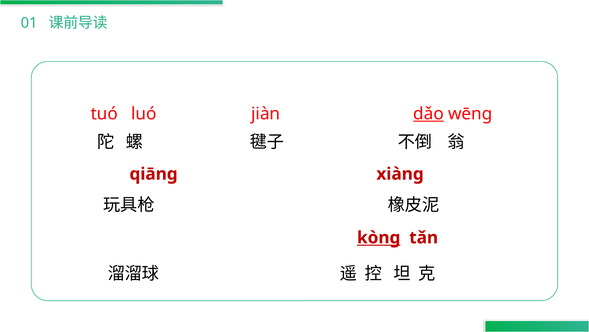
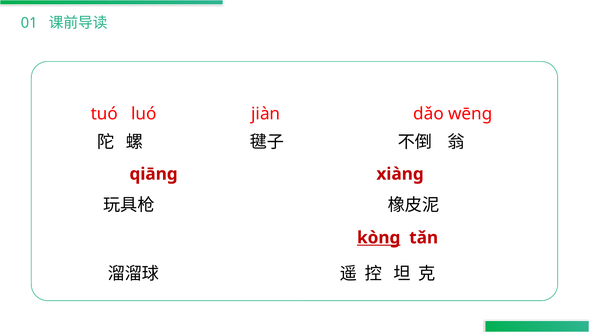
dǎo underline: present -> none (428, 114)
